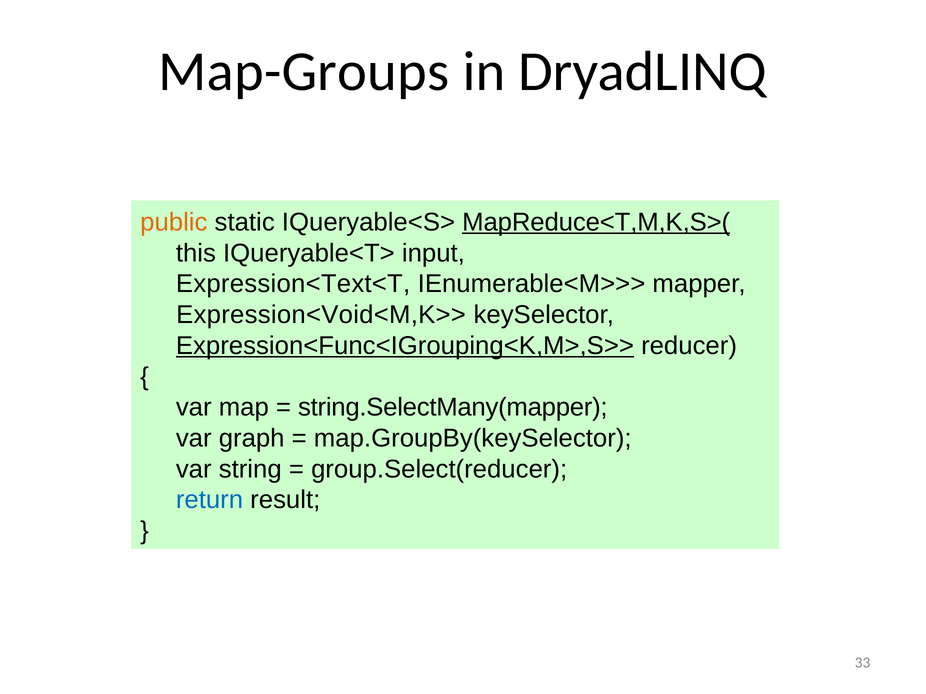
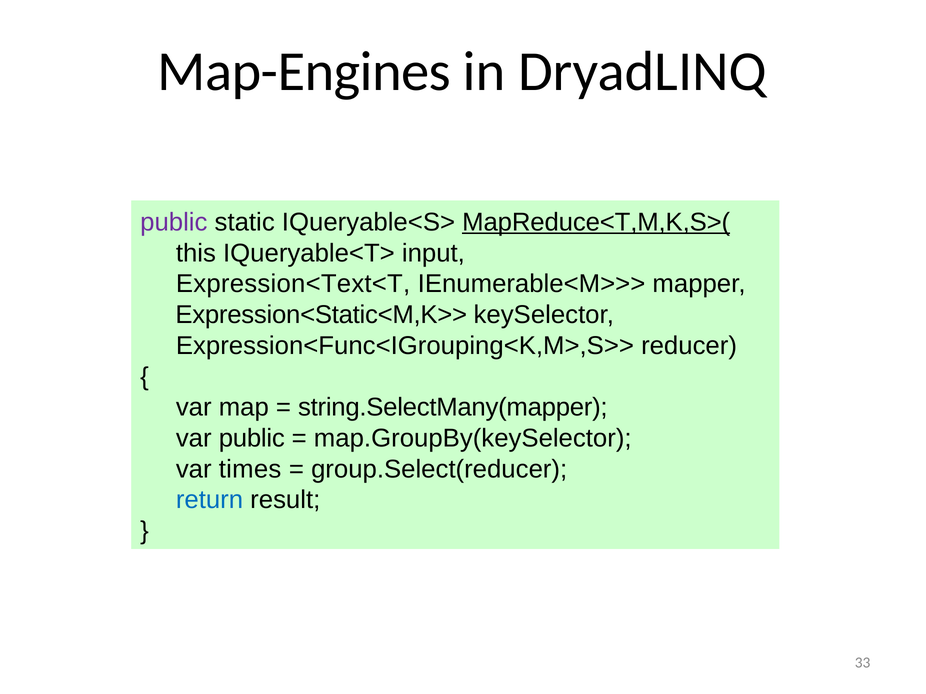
Map-Groups: Map-Groups -> Map-Engines (304, 72)
public colour: orange -> purple (174, 222)
Expression<Void<M,K>>: Expression<Void<M,K>> -> Expression<Static<M,K>> (321, 315)
Expression<Func<IGrouping<K,M>,S>> underline: present -> none (405, 346)
var graph: graph -> public (252, 439)
string: string -> times (250, 469)
